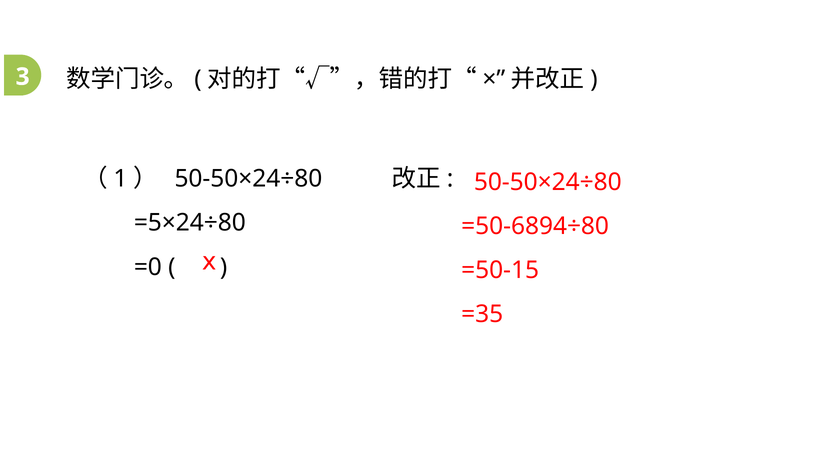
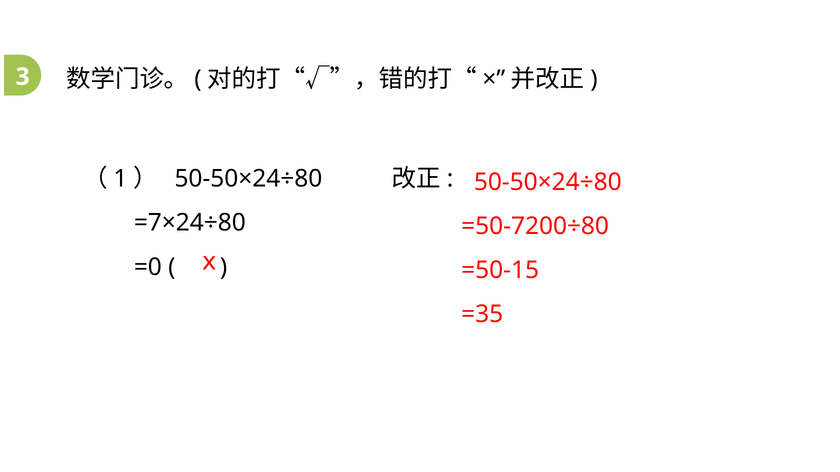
=5×24÷80: =5×24÷80 -> =7×24÷80 (190, 223)
=50-6894÷80: =50-6894÷80 -> =50-7200÷80 (535, 226)
